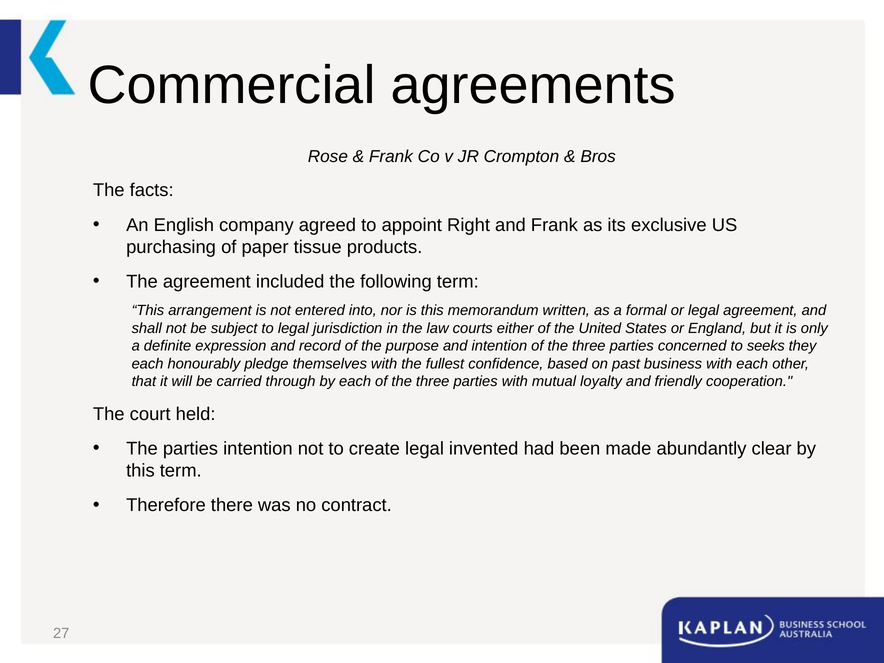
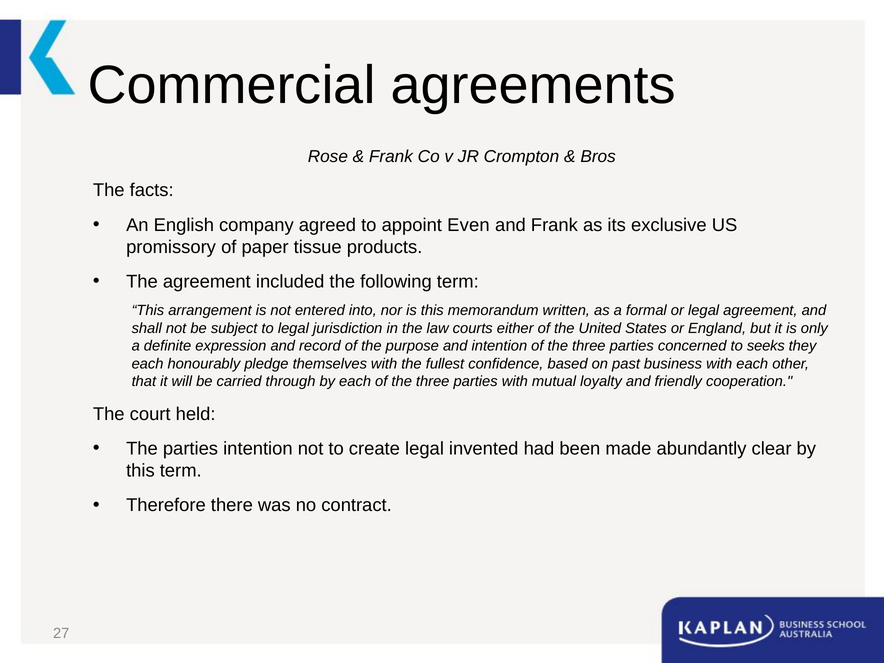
Right: Right -> Even (468, 225)
purchasing: purchasing -> promissory (171, 247)
